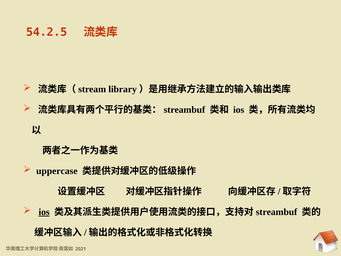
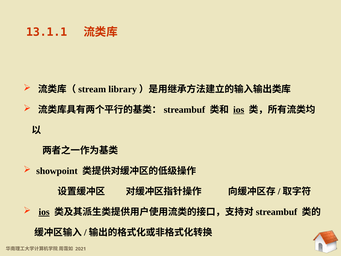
54.2.5: 54.2.5 -> 13.1.1 (47, 32)
ios underline: none -> present (239, 110)
uppercase: uppercase -> showpoint (57, 171)
